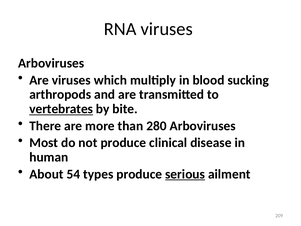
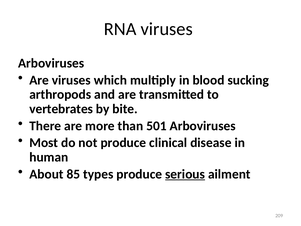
vertebrates underline: present -> none (61, 109)
280: 280 -> 501 (156, 126)
54: 54 -> 85 (73, 174)
